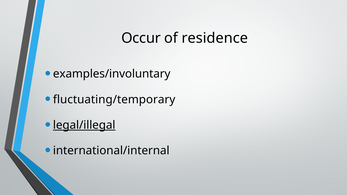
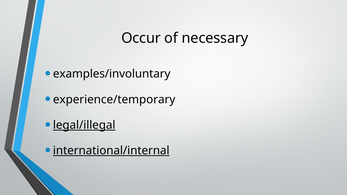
residence: residence -> necessary (215, 38)
fluctuating/temporary: fluctuating/temporary -> experience/temporary (114, 100)
international/internal underline: none -> present (111, 151)
